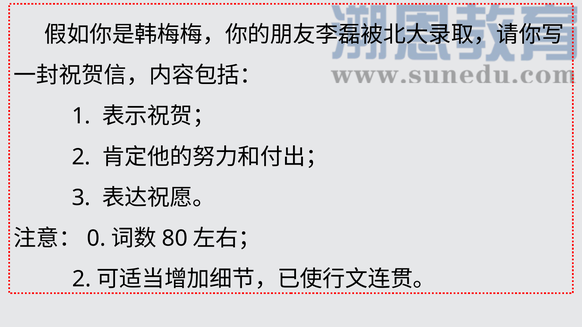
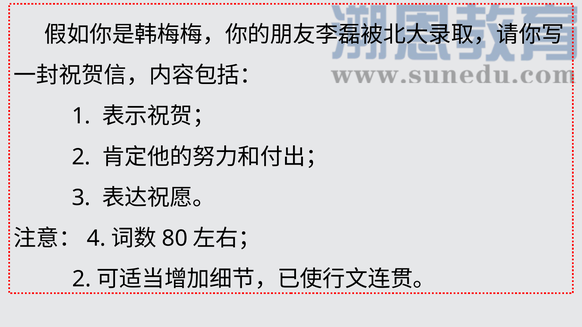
0: 0 -> 4 (96, 239)
